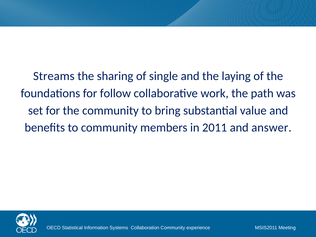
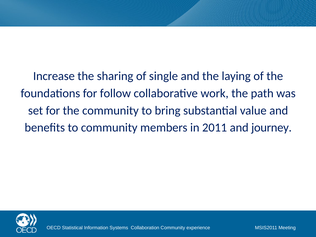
Streams: Streams -> Increase (54, 76)
answer: answer -> journey (272, 128)
